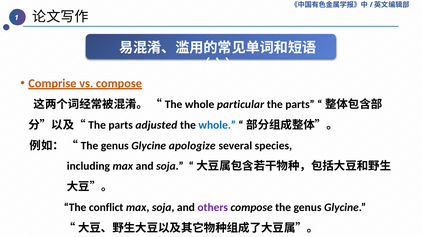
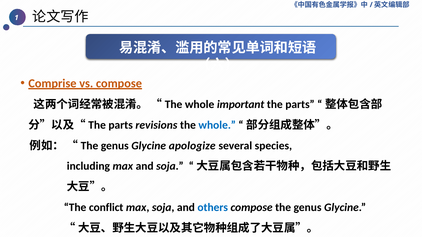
particular: particular -> important (241, 105)
adjusted: adjusted -> revisions (156, 125)
others colour: purple -> blue (213, 208)
